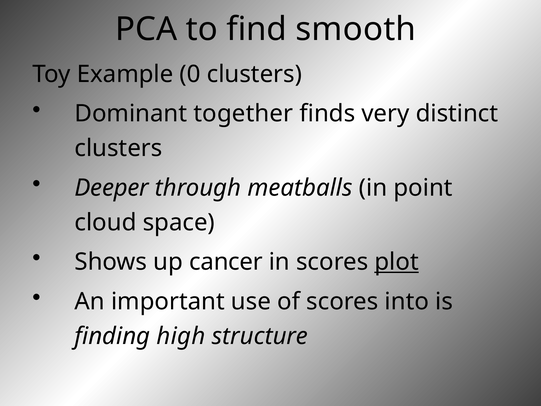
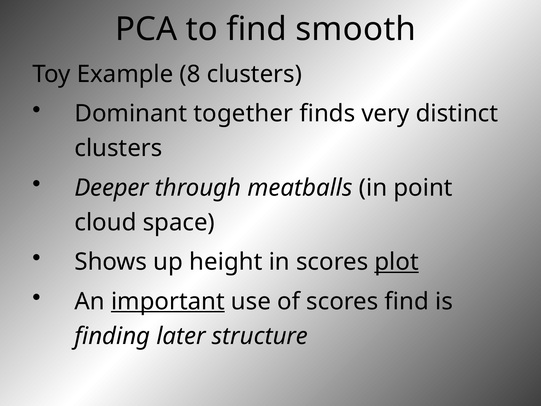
0: 0 -> 8 (190, 74)
cancer: cancer -> height (226, 262)
important underline: none -> present (168, 301)
scores into: into -> find (407, 301)
high: high -> later (181, 336)
